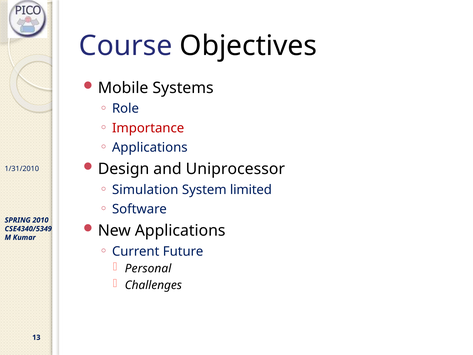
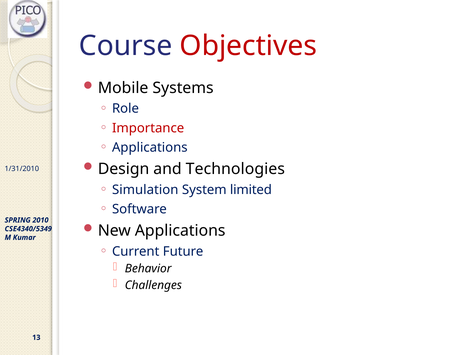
Objectives colour: black -> red (248, 46)
Uniprocessor: Uniprocessor -> Technologies (235, 169)
Personal: Personal -> Behavior (148, 268)
